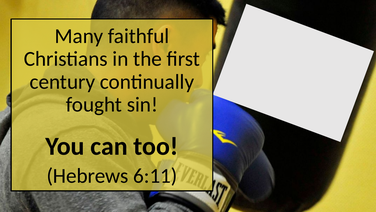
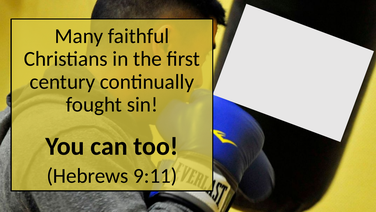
6:11: 6:11 -> 9:11 (155, 175)
